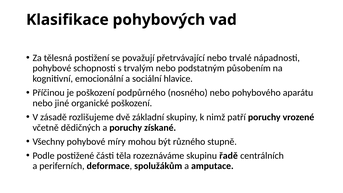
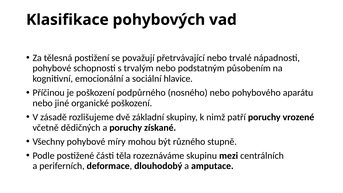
řadě: řadě -> mezi (229, 156)
spolužákům: spolužákům -> dlouhodobý (158, 166)
